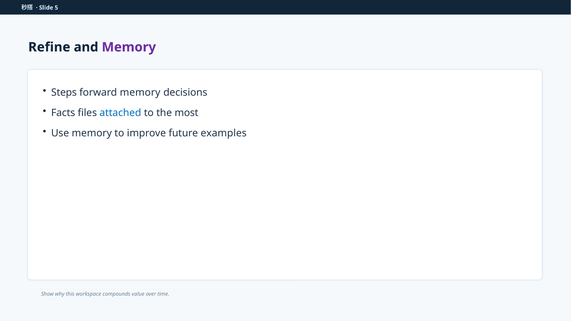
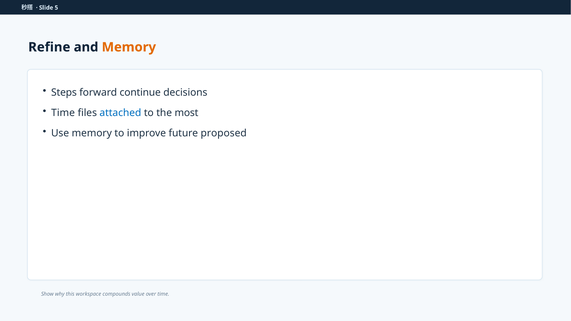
Memory colour: purple -> orange (129, 47)
forward memory: memory -> continue (140, 92)
Facts: Facts -> Time (63, 113)
examples: examples -> proposed (224, 133)
